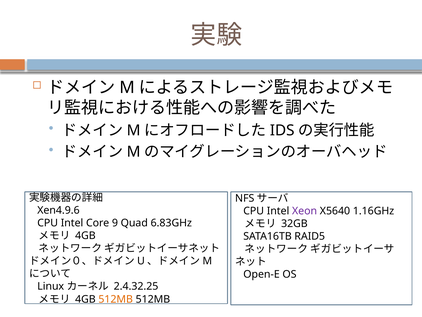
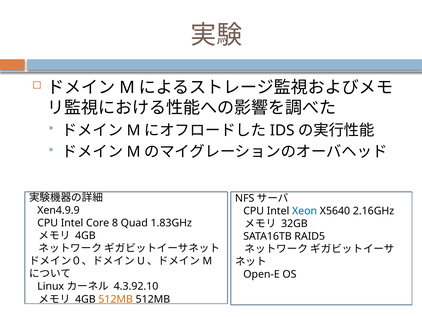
Xen4.9.6: Xen4.9.6 -> Xen4.9.9 (58, 210)
Xeon colour: purple -> blue (305, 211)
1.16GHz: 1.16GHz -> 2.16GHz (374, 211)
9: 9 -> 8 (115, 223)
6.83GHz: 6.83GHz -> 1.83GHz (171, 223)
2.4.32.25: 2.4.32.25 -> 4.3.92.10 (136, 286)
